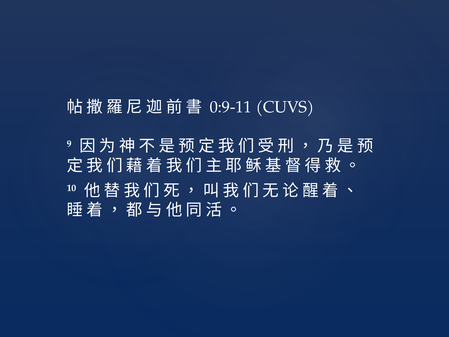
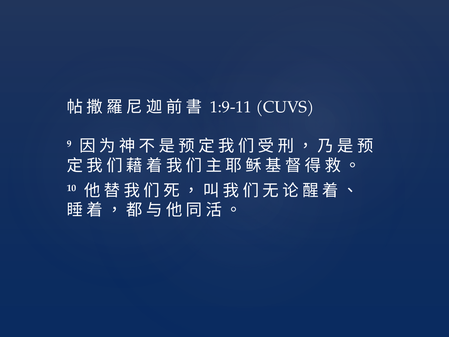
0:9-11: 0:9-11 -> 1:9-11 (231, 107)
